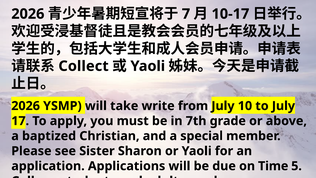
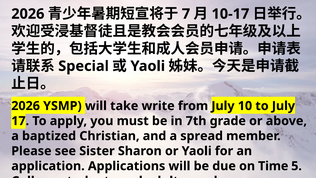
Collect: Collect -> Special (84, 66)
special: special -> spread (202, 136)
